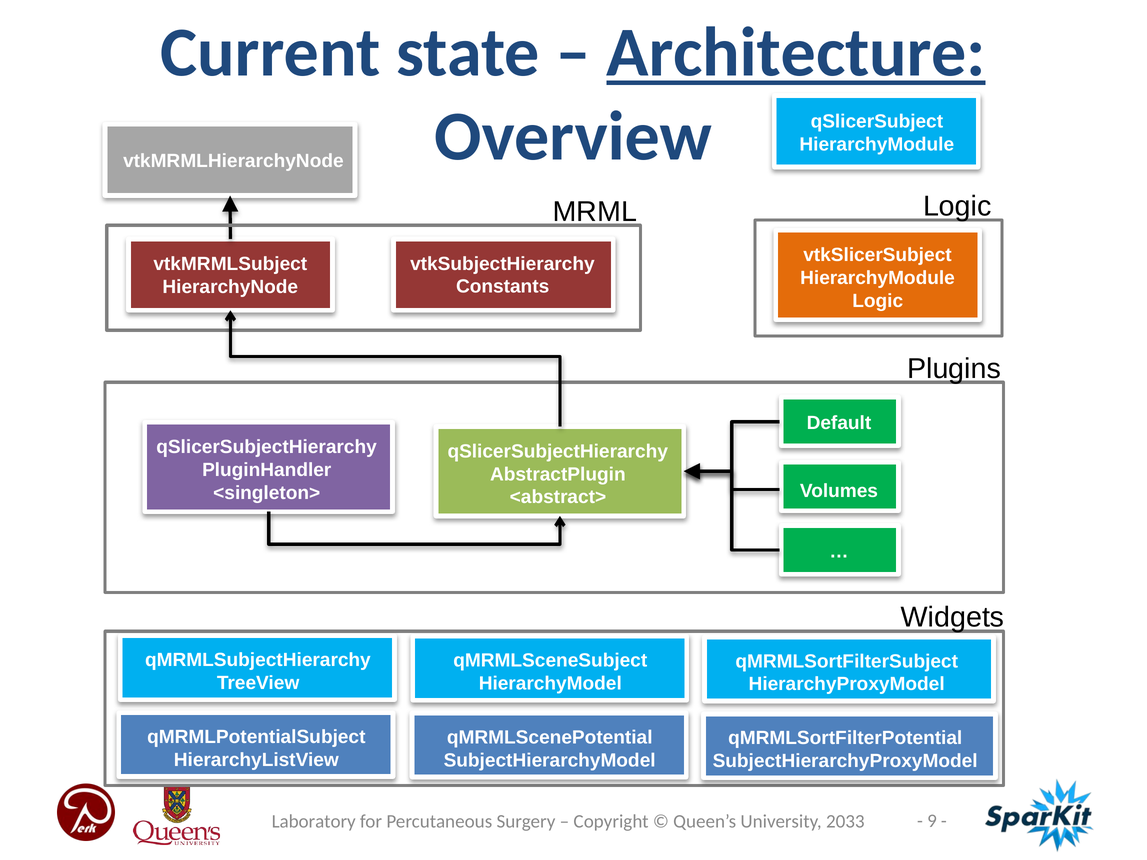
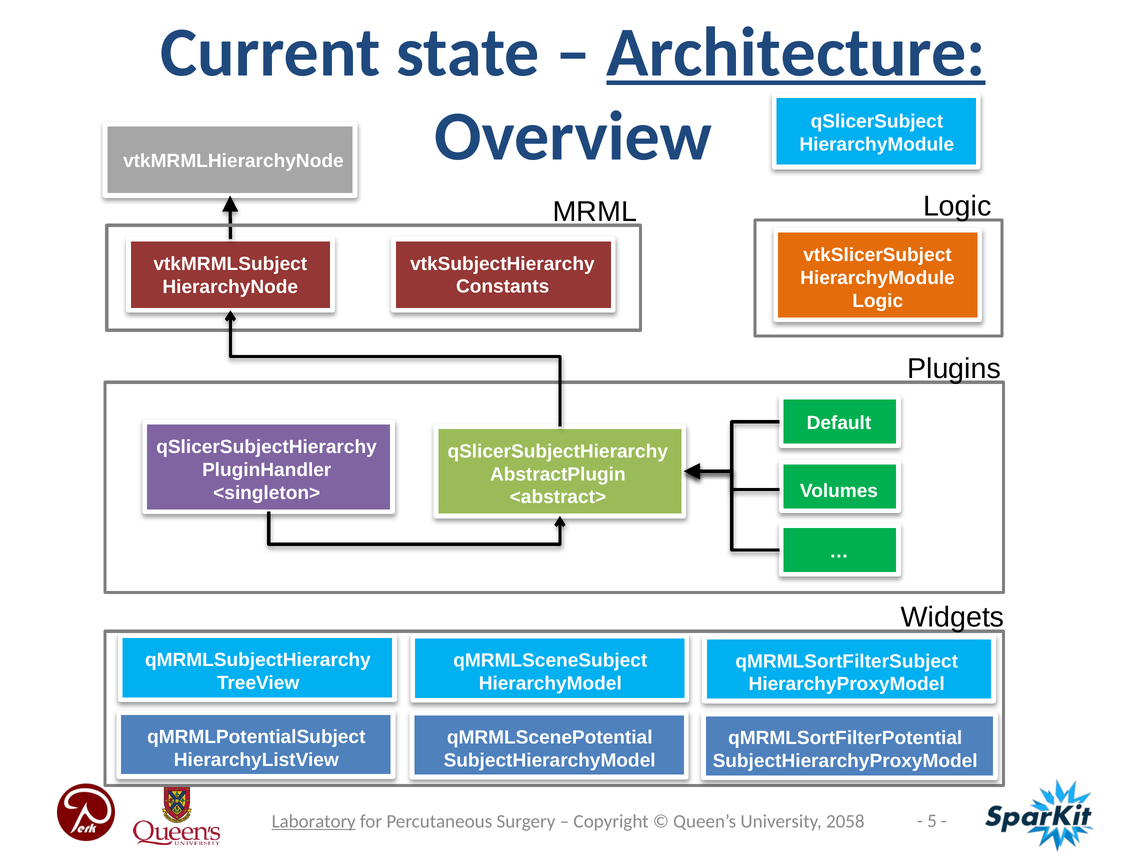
9: 9 -> 5 (932, 821)
Laboratory underline: none -> present (314, 822)
2033: 2033 -> 2058 (845, 822)
